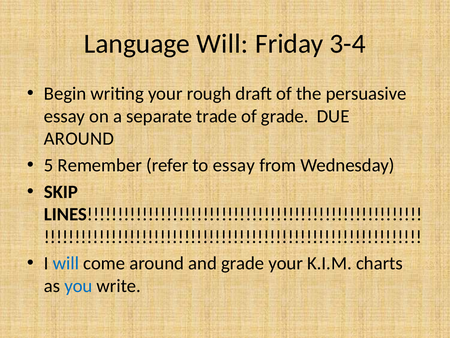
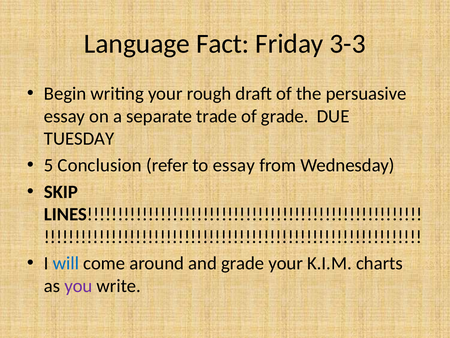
Language Will: Will -> Fact (223, 44)
3-4: 3-4 -> 3-3 (348, 44)
AROUND: AROUND -> TUESDAY (79, 139)
Remember: Remember -> Conclusion (100, 165)
you colour: blue -> purple (78, 286)
